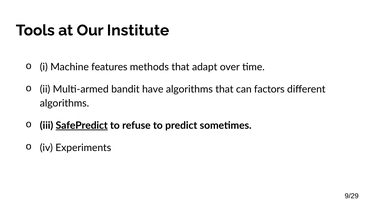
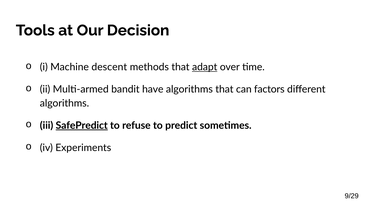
Institute: Institute -> Decision (138, 30)
features: features -> descent (109, 67)
adapt underline: none -> present (205, 67)
